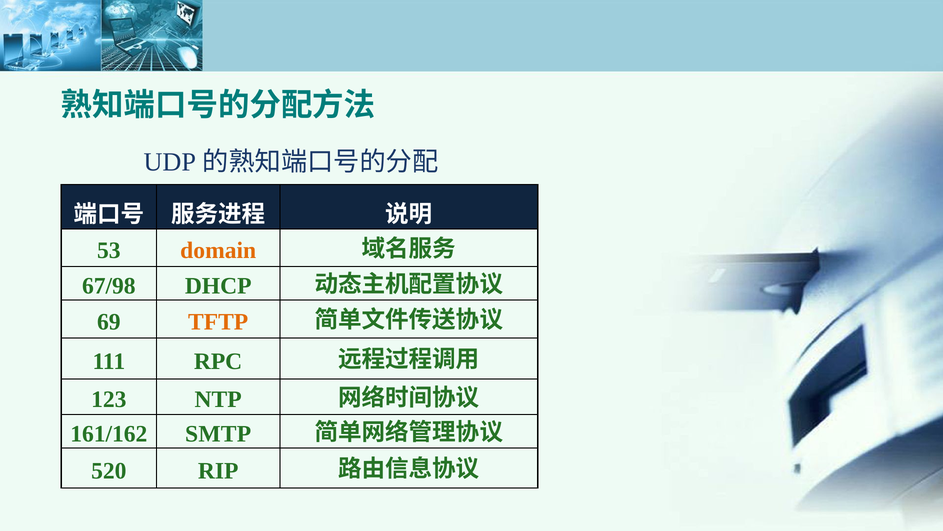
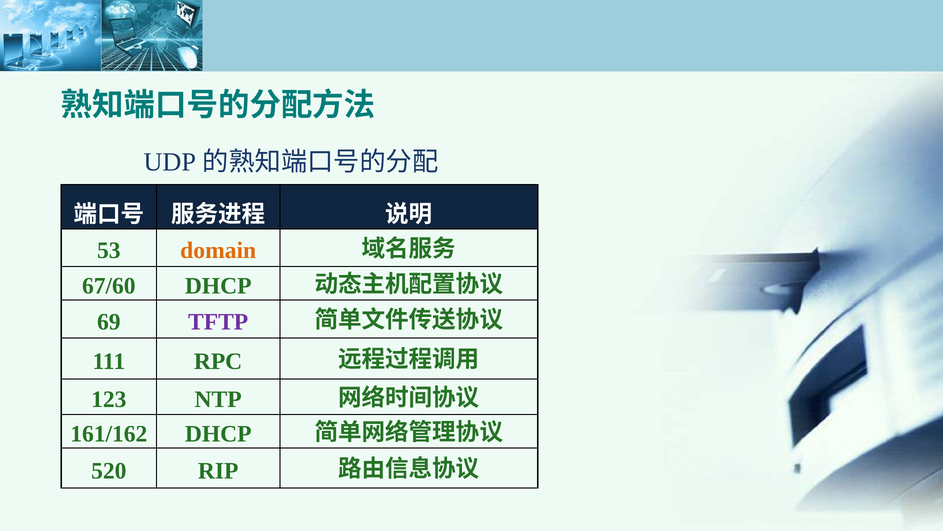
67/98: 67/98 -> 67/60 (109, 286)
TFTP colour: orange -> purple (218, 322)
161/162 SMTP: SMTP -> DHCP (218, 434)
